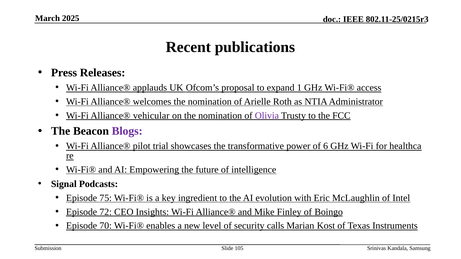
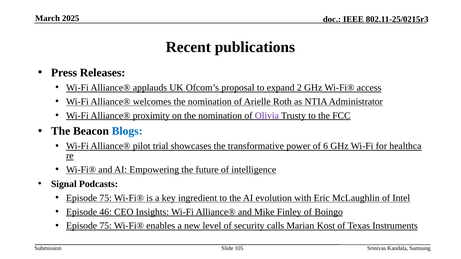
1: 1 -> 2 (299, 88)
vehicular: vehicular -> proximity (151, 116)
Blogs colour: purple -> blue (127, 131)
72: 72 -> 46 (106, 212)
70: 70 -> 75 (106, 226)
